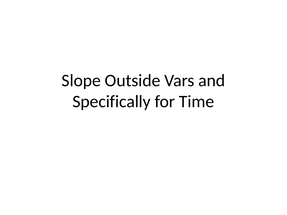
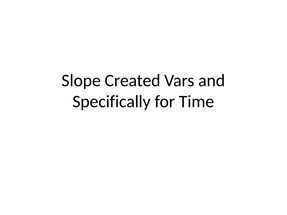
Outside: Outside -> Created (133, 81)
